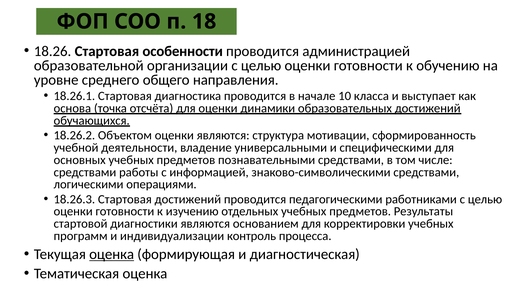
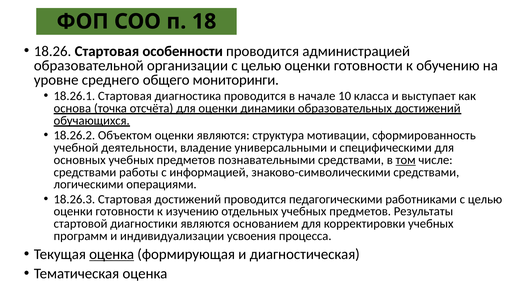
направления: направления -> мониторинги (236, 80)
том underline: none -> present (406, 160)
контроль: контроль -> усвоения (252, 236)
